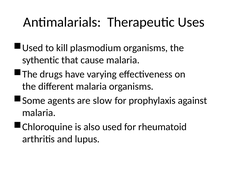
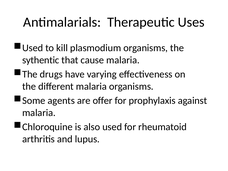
slow: slow -> offer (103, 101)
